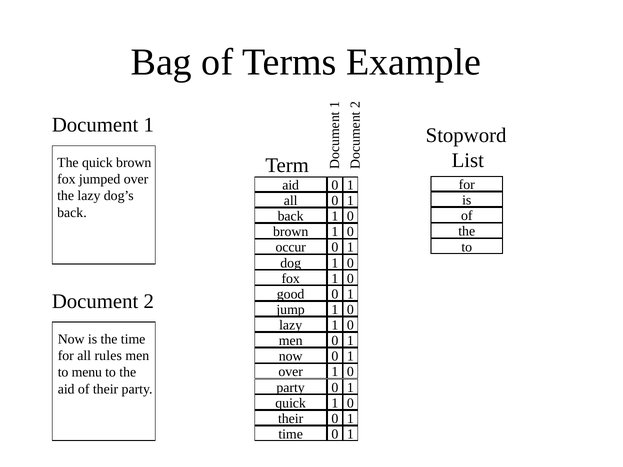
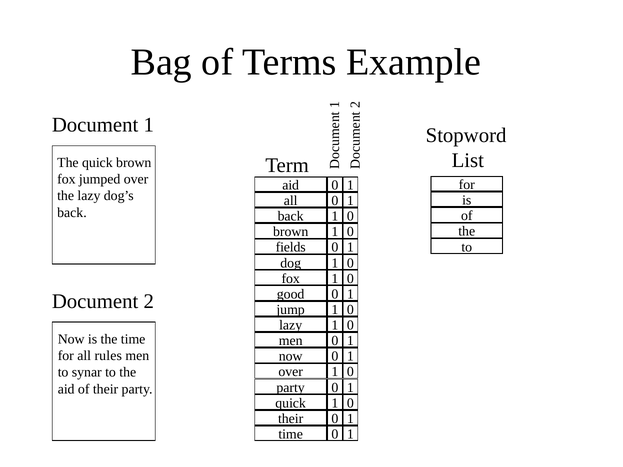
occur: occur -> fields (291, 248)
menu: menu -> synar (87, 373)
